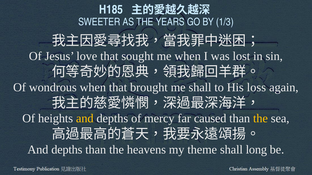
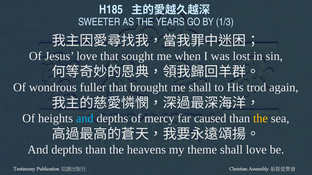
wondrous when: when -> fuller (93, 88)
loss: loss -> trod (256, 88)
and colour: yellow -> light blue (85, 119)
shall long: long -> love (256, 150)
